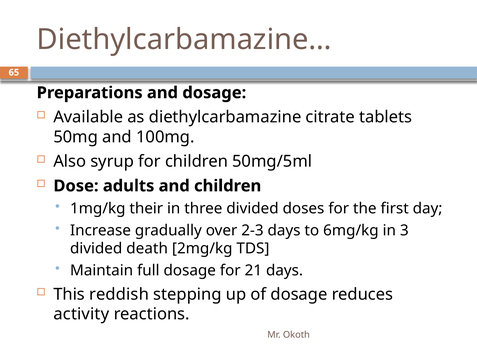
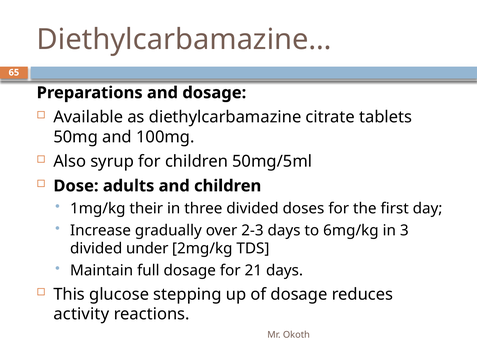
death: death -> under (147, 249)
reddish: reddish -> glucose (119, 295)
